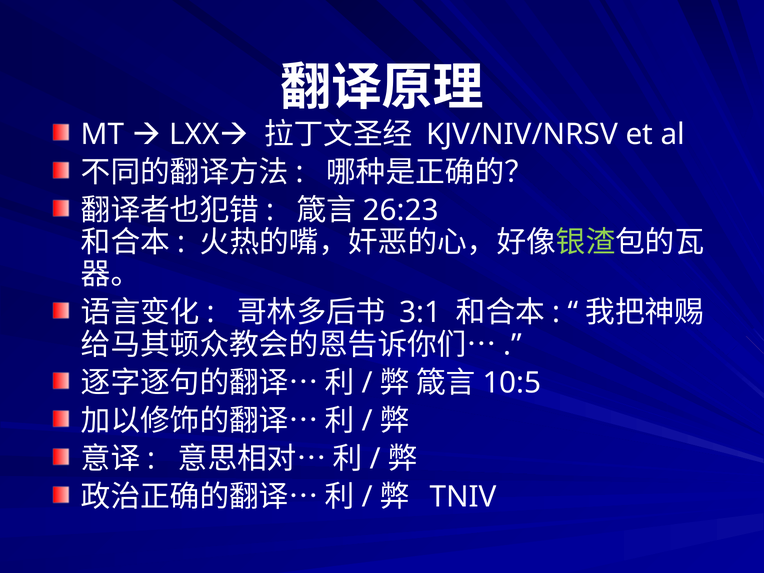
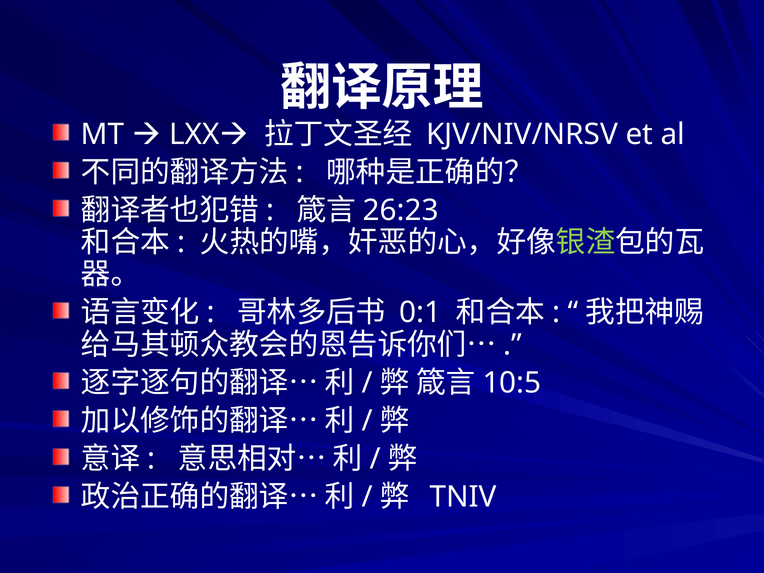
3:1: 3:1 -> 0:1 (420, 313)
